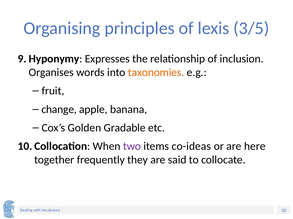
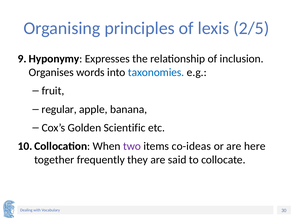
3/5: 3/5 -> 2/5 (251, 28)
taxonomies colour: orange -> blue (156, 73)
change: change -> regular (59, 110)
Gradable: Gradable -> Scientific (125, 128)
